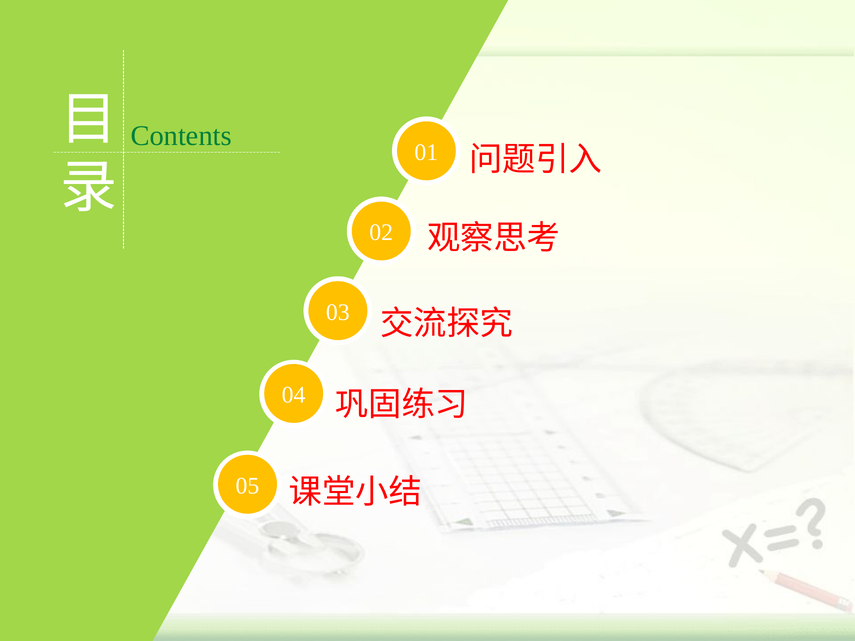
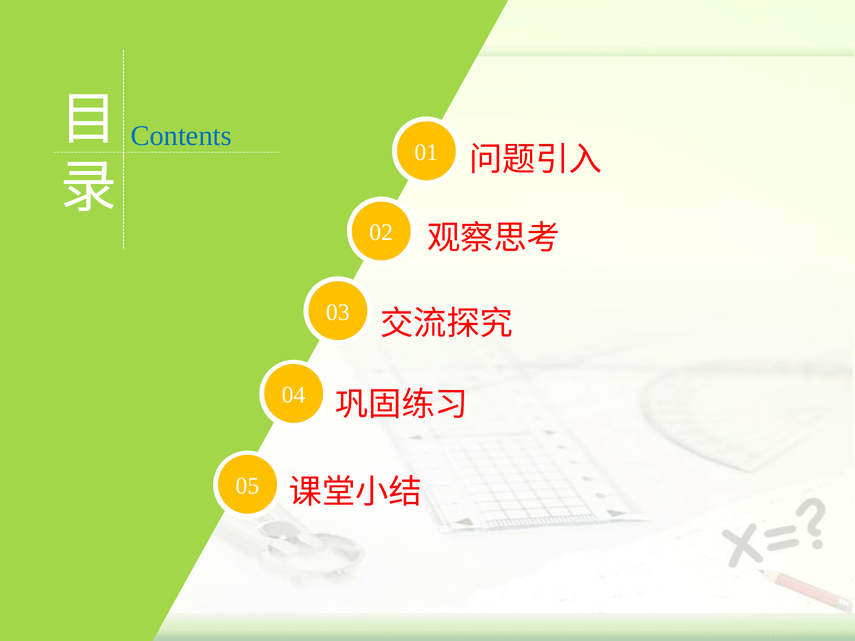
Contents colour: green -> blue (181, 136)
